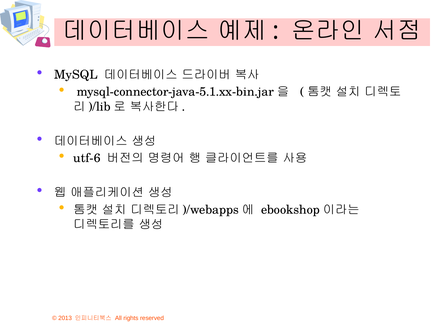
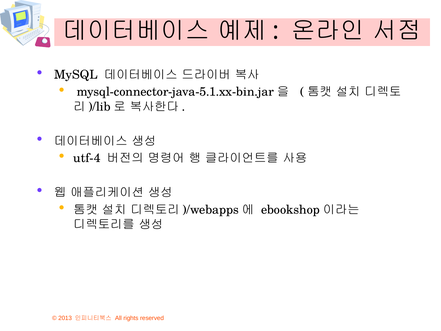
utf-6: utf-6 -> utf-4 (87, 158)
